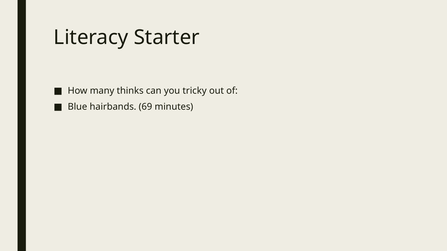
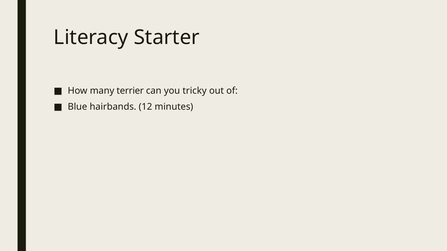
thinks: thinks -> terrier (130, 91)
69: 69 -> 12 (145, 107)
